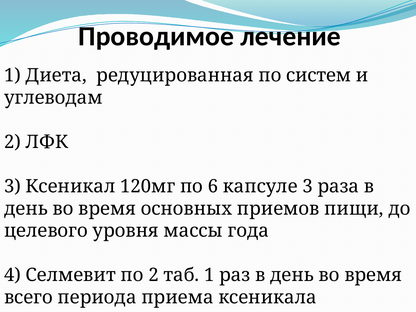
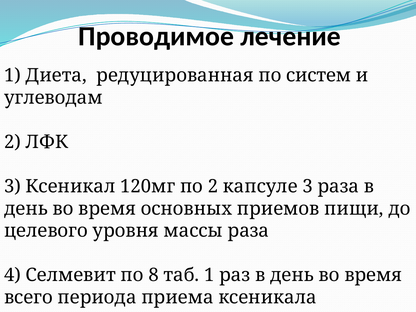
по 6: 6 -> 2 (213, 186)
массы года: года -> раза (248, 231)
по 2: 2 -> 8 (154, 275)
